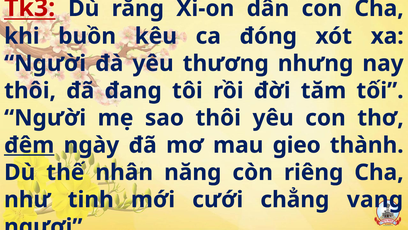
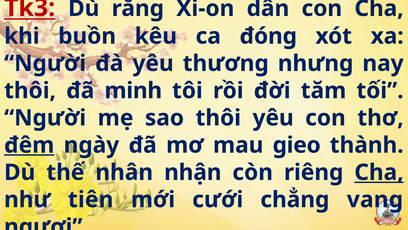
đang: đang -> minh (133, 90)
năng: năng -> nhận (193, 172)
Cha underline: none -> present (379, 172)
tinh: tinh -> tiên (91, 199)
